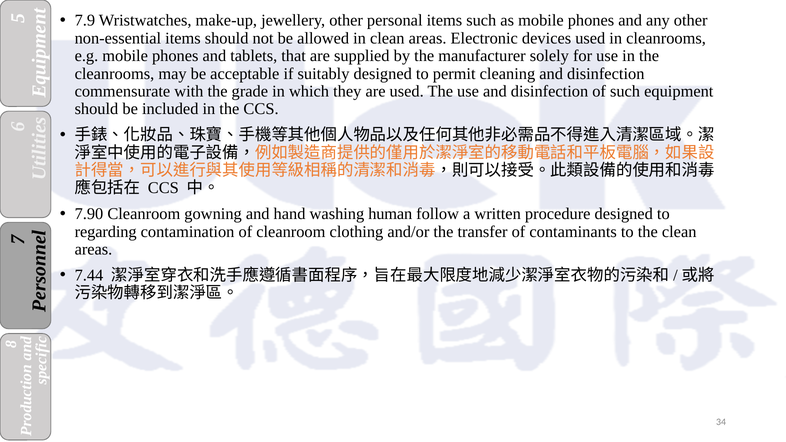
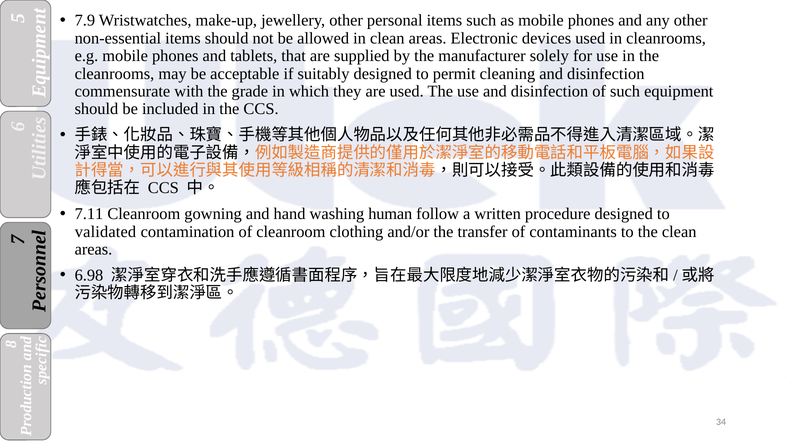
7.90: 7.90 -> 7.11 (89, 214)
regarding: regarding -> validated (106, 232)
7.44: 7.44 -> 6.98 (89, 275)
